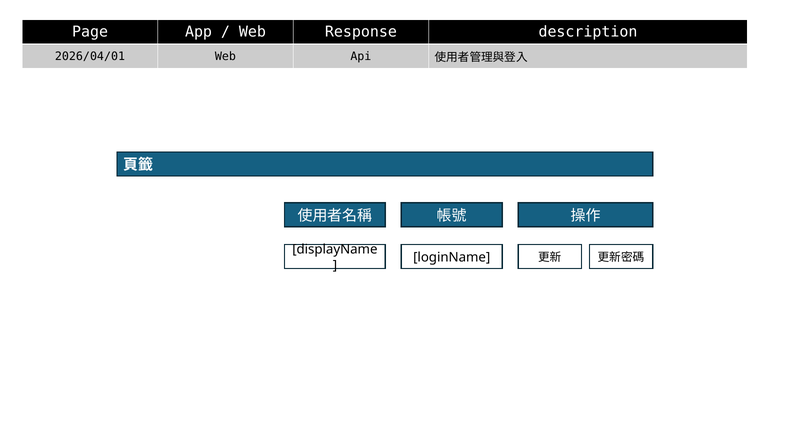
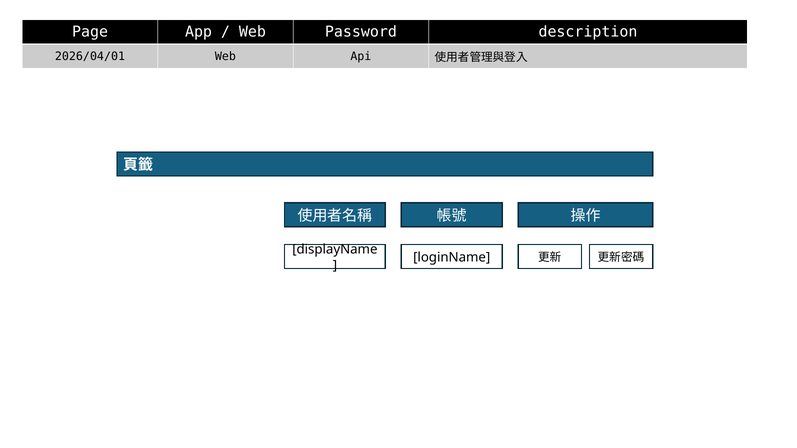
Response: Response -> Password (361, 32)
